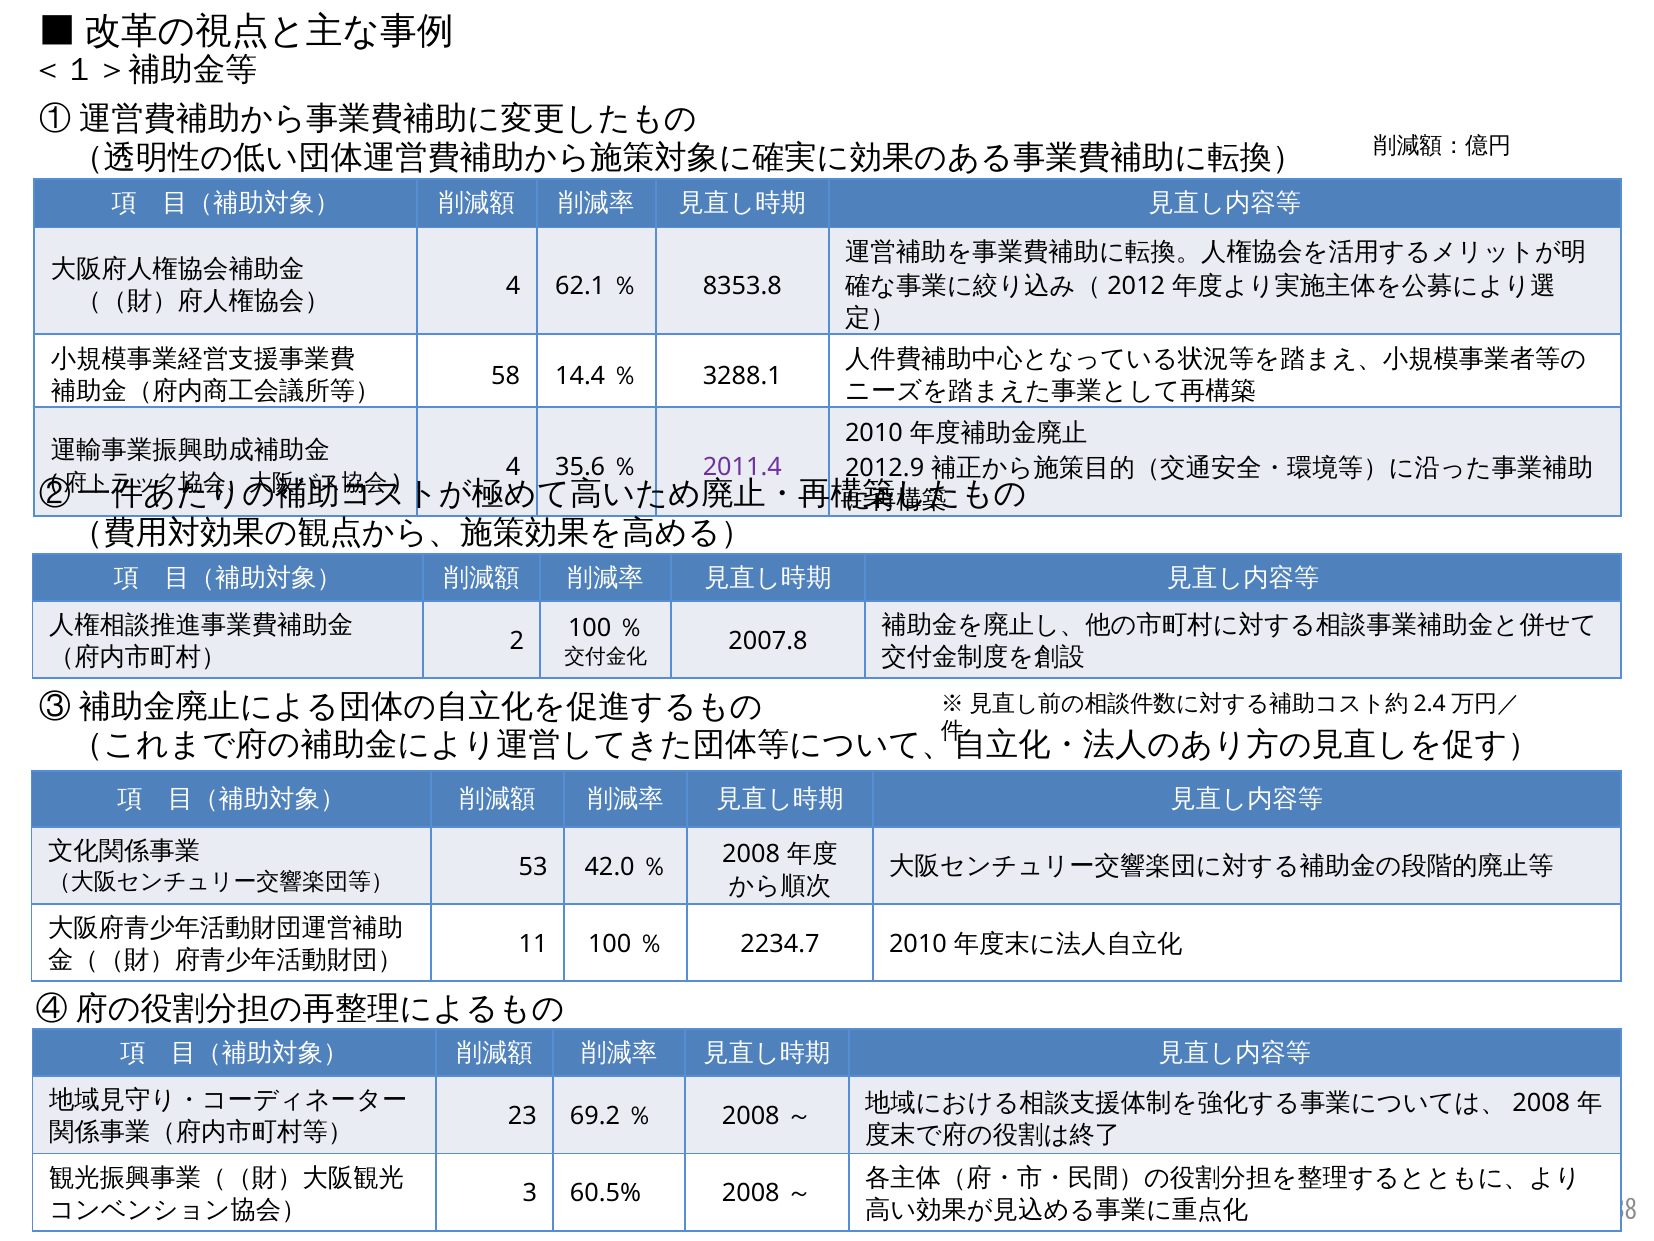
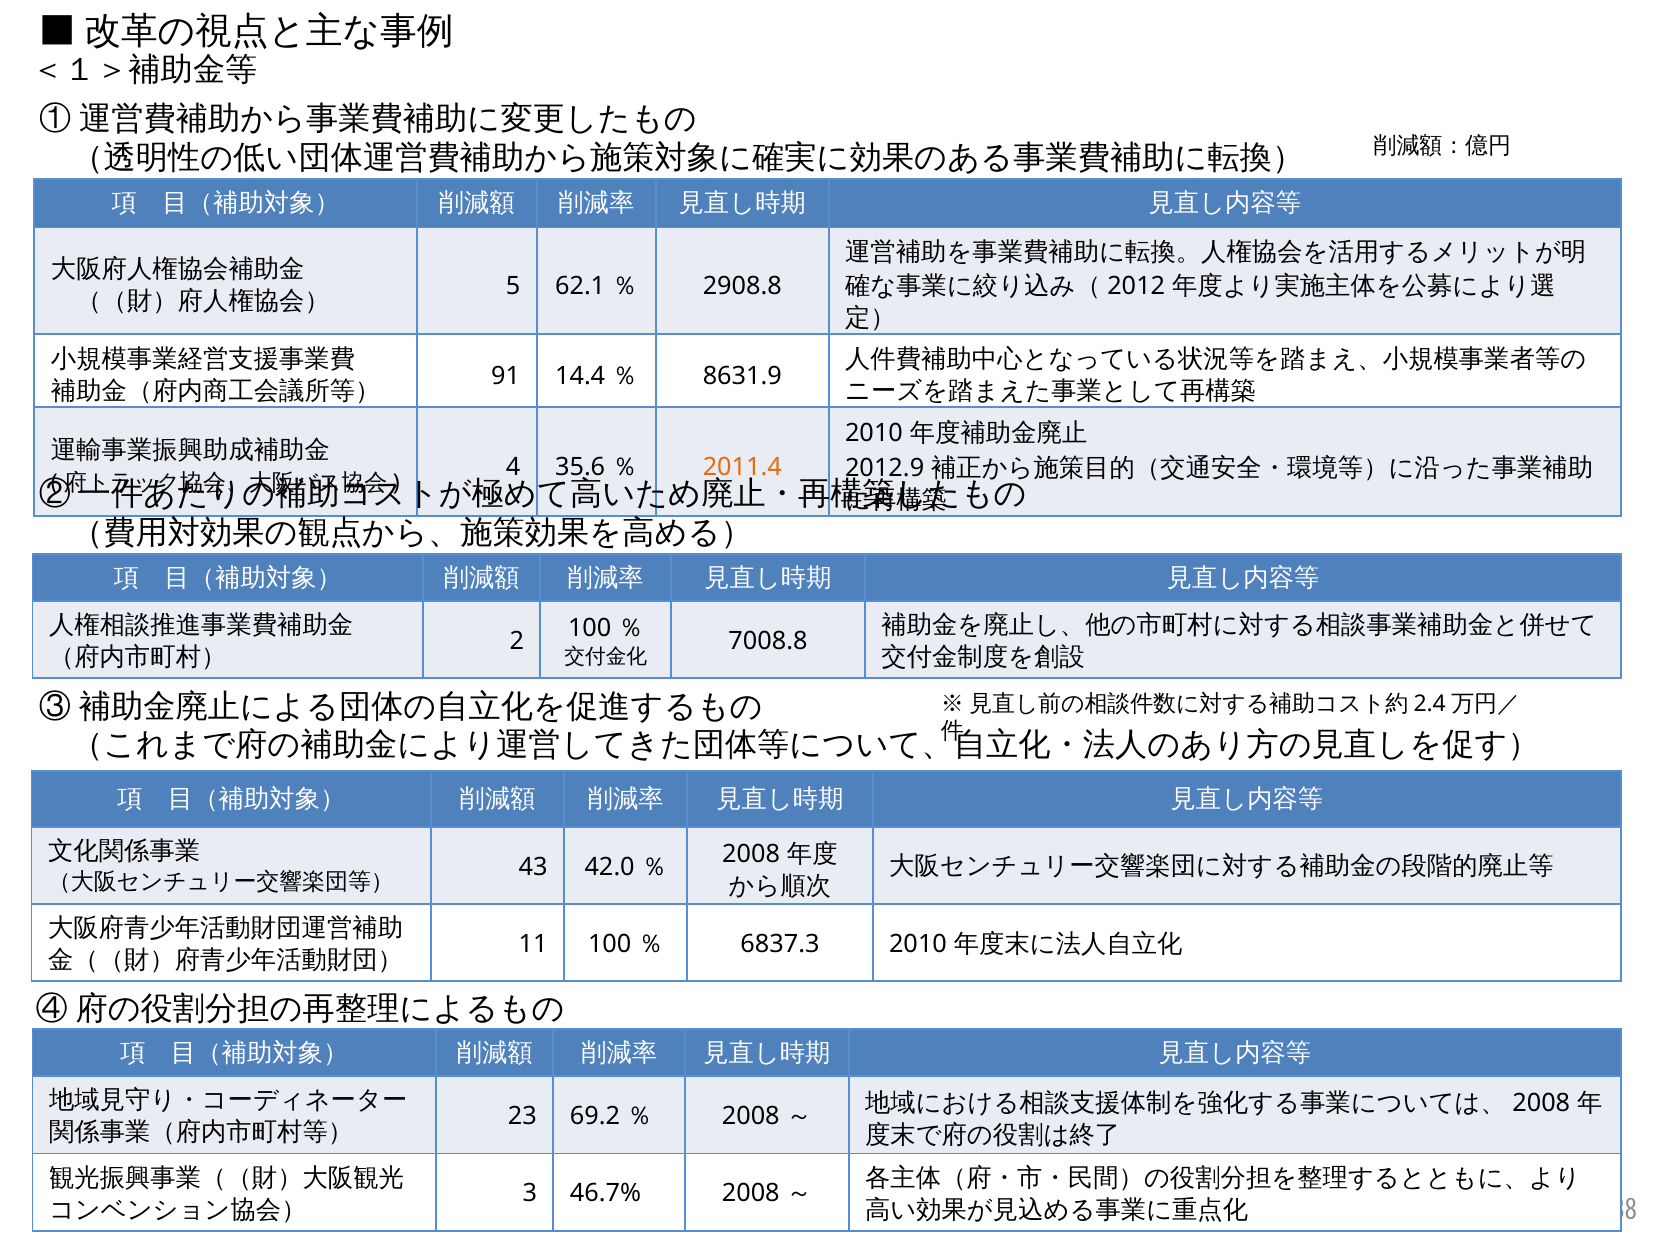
4: 4 -> 5 (513, 286)
8353.8: 8353.8 -> 2908.8 (742, 286)
58: 58 -> 91 (506, 376)
3288.1: 3288.1 -> 8631.9 (742, 376)
2011.4 colour: purple -> orange (742, 467)
2007.8: 2007.8 -> 7008.8 (768, 641)
53: 53 -> 43 (533, 867)
2234.7: 2234.7 -> 6837.3 (780, 944)
60.5%: 60.5% -> 46.7% (606, 1193)
